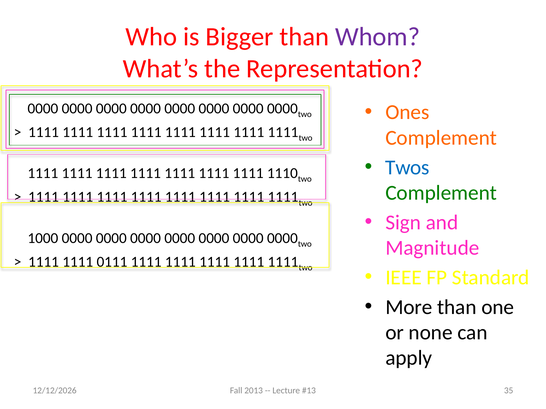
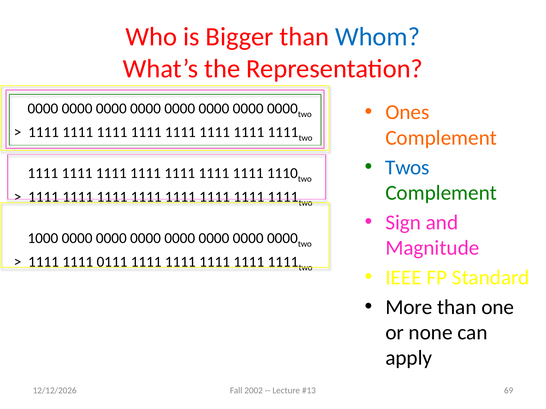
Whom colour: purple -> blue (378, 37)
2013: 2013 -> 2002 (254, 391)
35: 35 -> 69 (509, 391)
